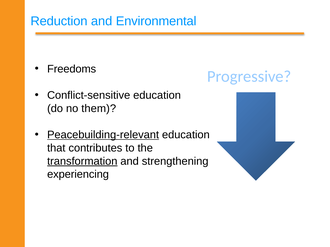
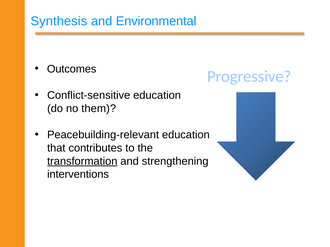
Reduction: Reduction -> Synthesis (59, 21)
Freedoms: Freedoms -> Outcomes (72, 69)
Peacebuilding-relevant underline: present -> none (103, 135)
experiencing: experiencing -> interventions (78, 175)
